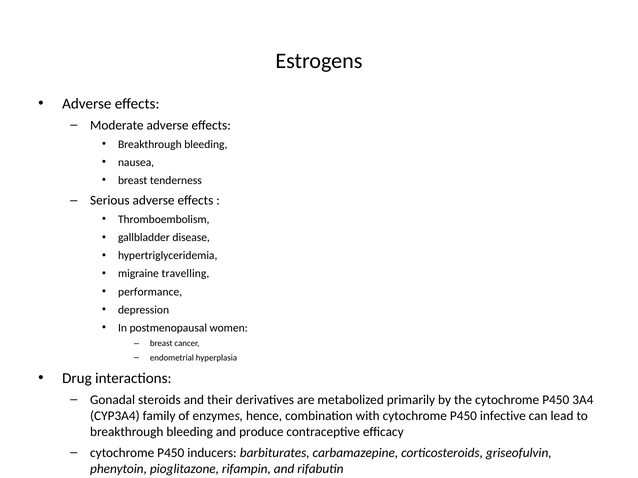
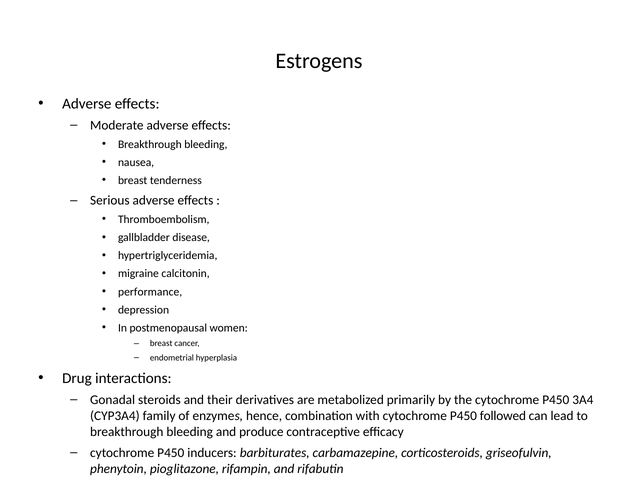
travelling: travelling -> calcitonin (186, 274)
infective: infective -> followed (503, 416)
